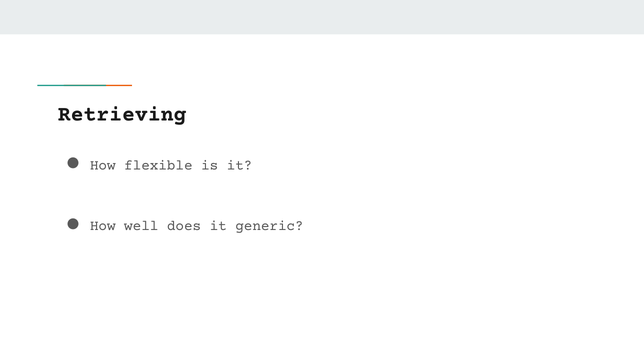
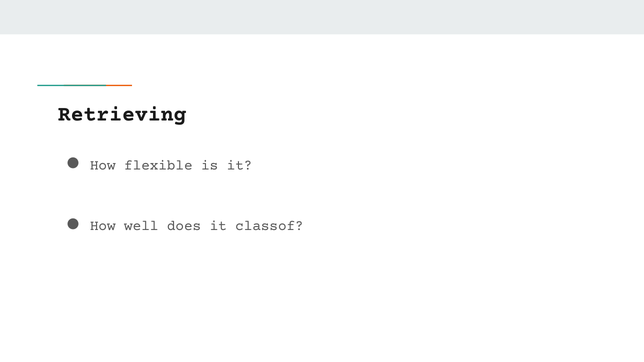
generic: generic -> classof (269, 226)
